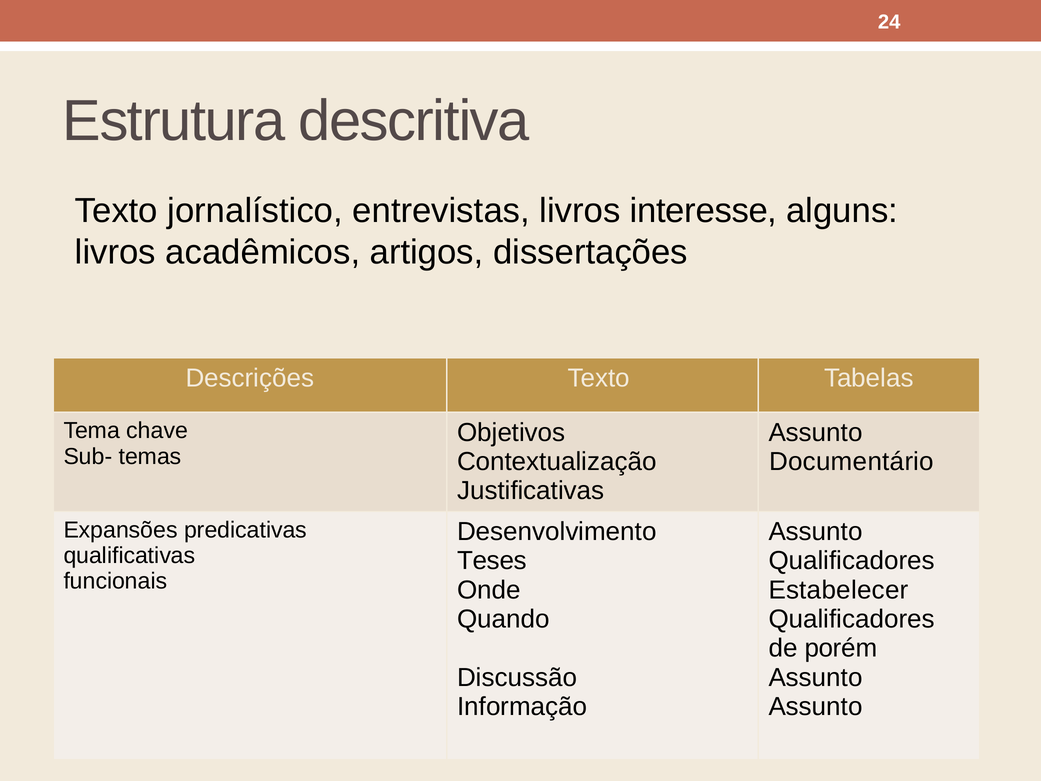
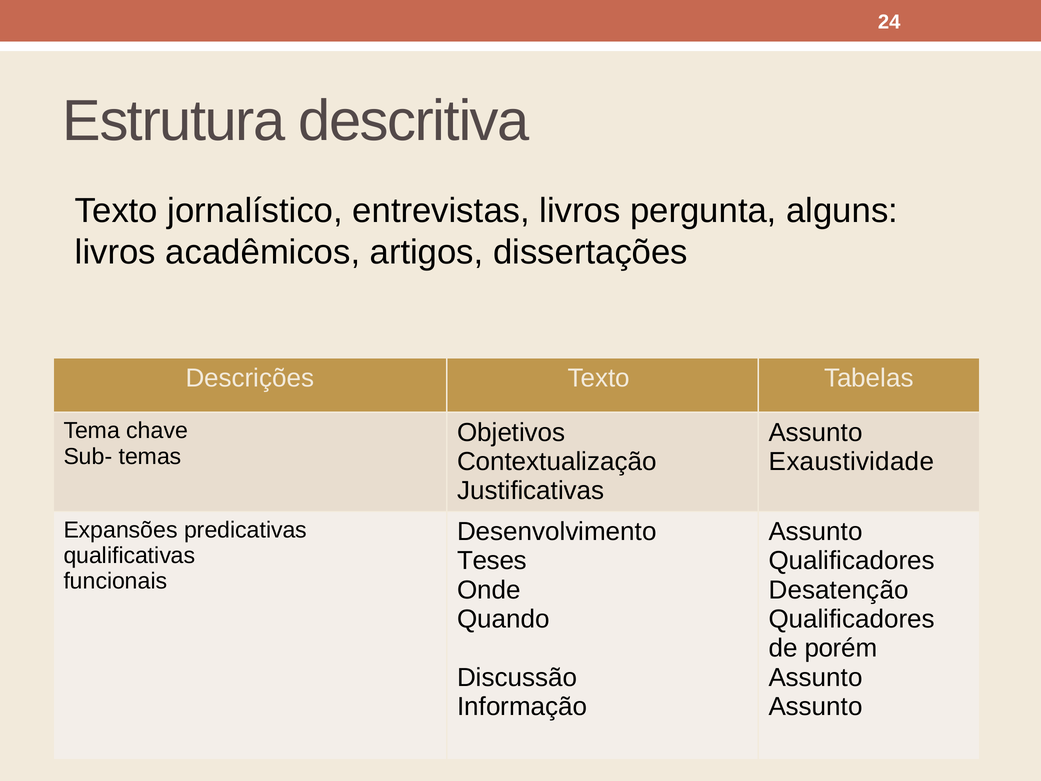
interesse: interesse -> pergunta (703, 211)
Documentário: Documentário -> Exaustividade (852, 462)
Estabelecer: Estabelecer -> Desatenção (839, 590)
